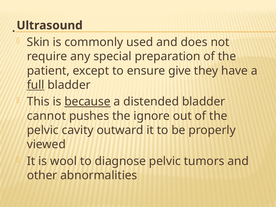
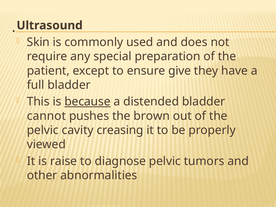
full underline: present -> none (36, 85)
ignore: ignore -> brown (152, 116)
outward: outward -> creasing (120, 130)
wool: wool -> raise (64, 161)
